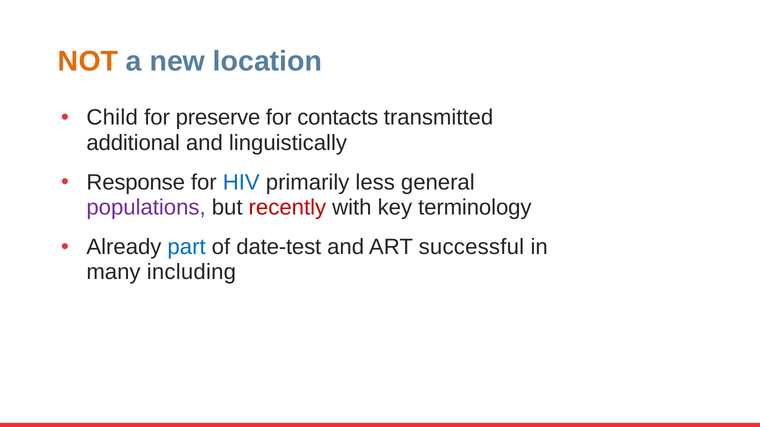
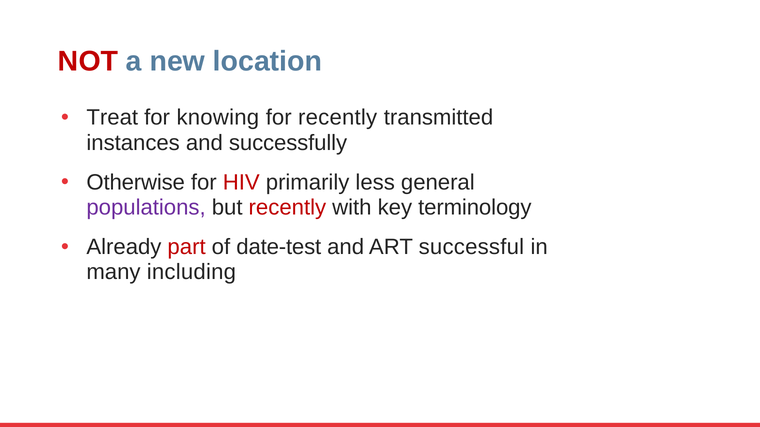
NOT colour: orange -> red (88, 61)
Child: Child -> Treat (112, 118)
preserve: preserve -> knowing (218, 118)
for contacts: contacts -> recently (338, 118)
additional: additional -> instances (133, 143)
linguistically: linguistically -> successfully (288, 143)
Response: Response -> Otherwise (136, 182)
HIV colour: blue -> red (241, 182)
part colour: blue -> red (187, 247)
